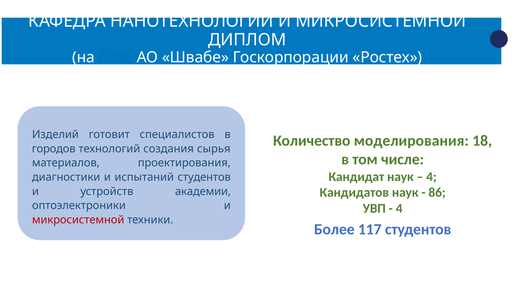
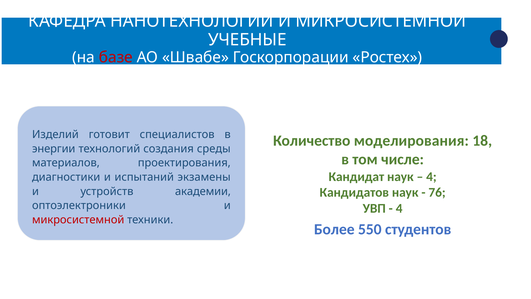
ДИПЛОМ: ДИПЛОМ -> УЧЕБНЫЕ (247, 40)
базе colour: blue -> red (116, 57)
городов: городов -> энергии (54, 149)
сырья: сырья -> среды (214, 149)
испытаний студентов: студентов -> экзамены (204, 177)
86: 86 -> 76 (437, 192)
117: 117 -> 550 (370, 229)
